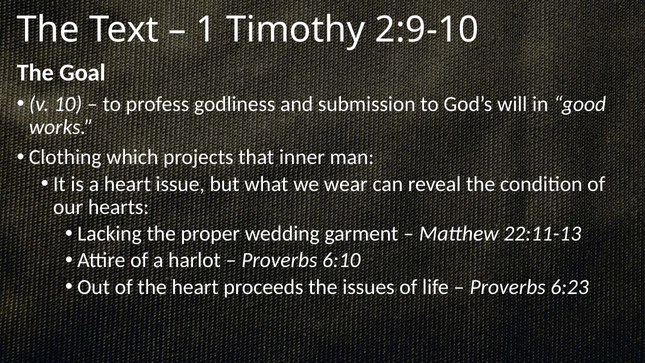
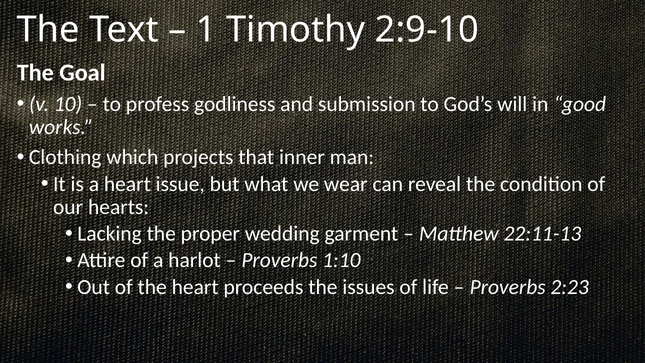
6:10: 6:10 -> 1:10 (341, 260)
6:23: 6:23 -> 2:23 (570, 287)
